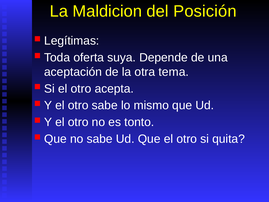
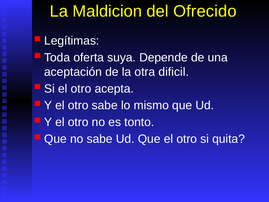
Posición: Posición -> Ofrecido (205, 11)
tema: tema -> dificil (174, 72)
